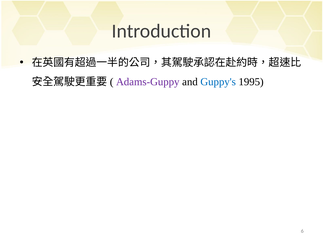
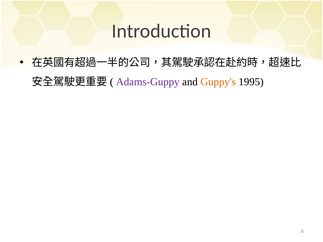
Guppy's colour: blue -> orange (218, 82)
